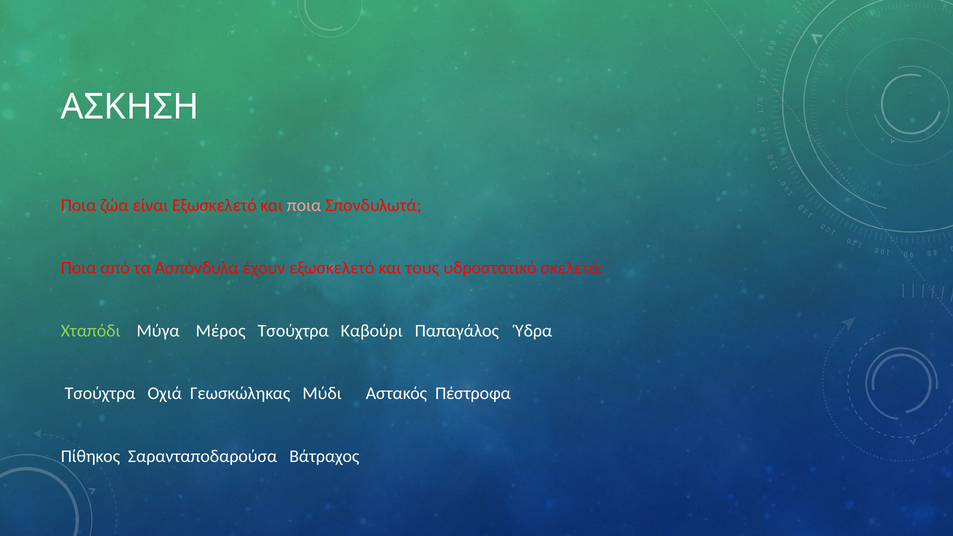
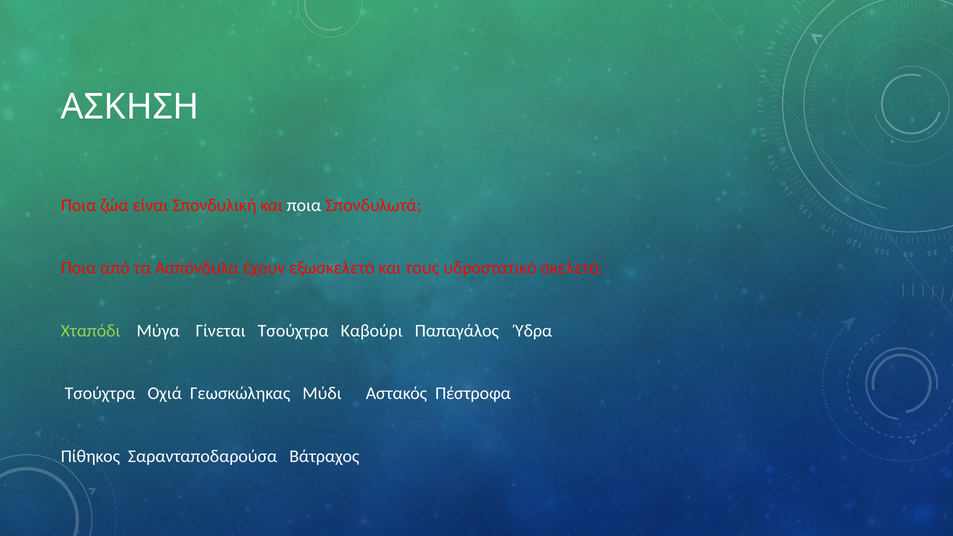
είναι Εξωσκελετό: Εξωσκελετό -> Σπονδυλική (214, 205)
ποια colour: pink -> white (304, 205)
Μέρος: Μέρος -> Γίνεται (221, 331)
